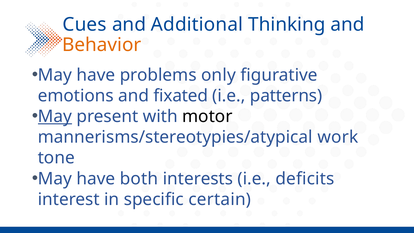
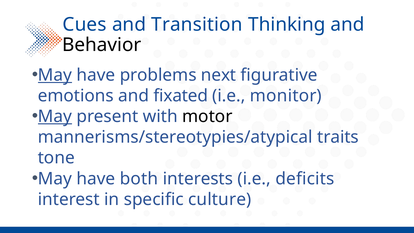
Additional: Additional -> Transition (197, 25)
Behavior colour: orange -> black (102, 45)
May underline: none -> present (55, 75)
only: only -> next (219, 75)
patterns: patterns -> monitor (286, 96)
work: work -> traits (338, 137)
certain: certain -> culture (220, 199)
